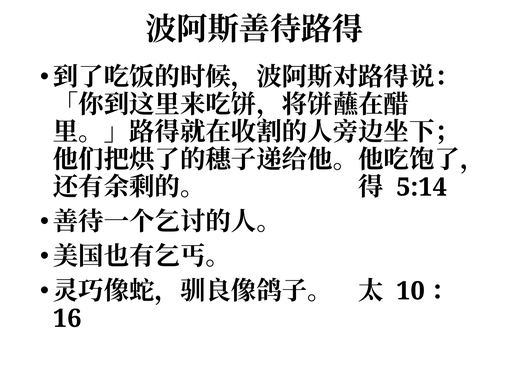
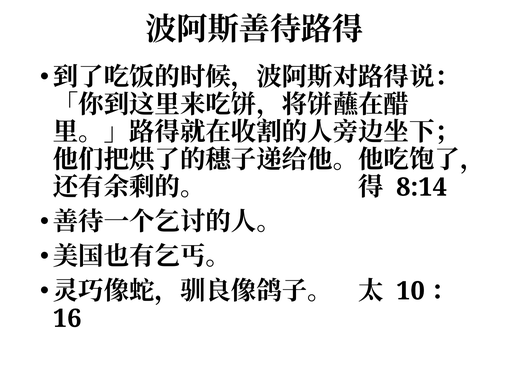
5:14: 5:14 -> 8:14 (422, 187)
